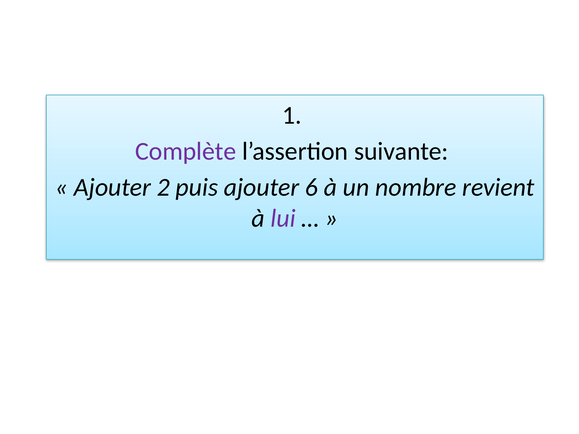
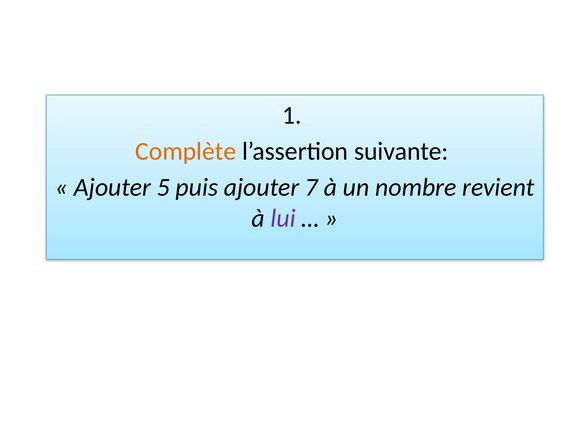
Complète colour: purple -> orange (186, 151)
2: 2 -> 5 (163, 187)
6: 6 -> 7 (311, 187)
